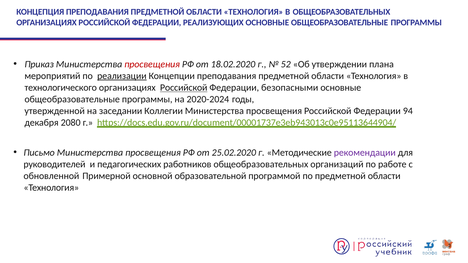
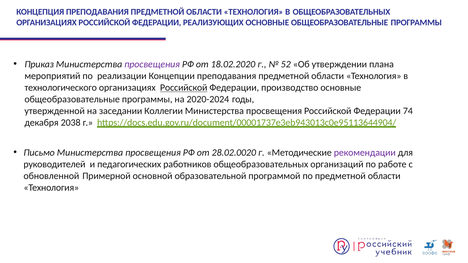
просвещения colour: red -> purple (152, 64)
реализации underline: present -> none (122, 76)
безопасными: безопасными -> производство (290, 88)
94: 94 -> 74 (408, 111)
2080: 2080 -> 2038 (71, 123)
25.02.2020: 25.02.2020 -> 28.02.0020 (234, 153)
